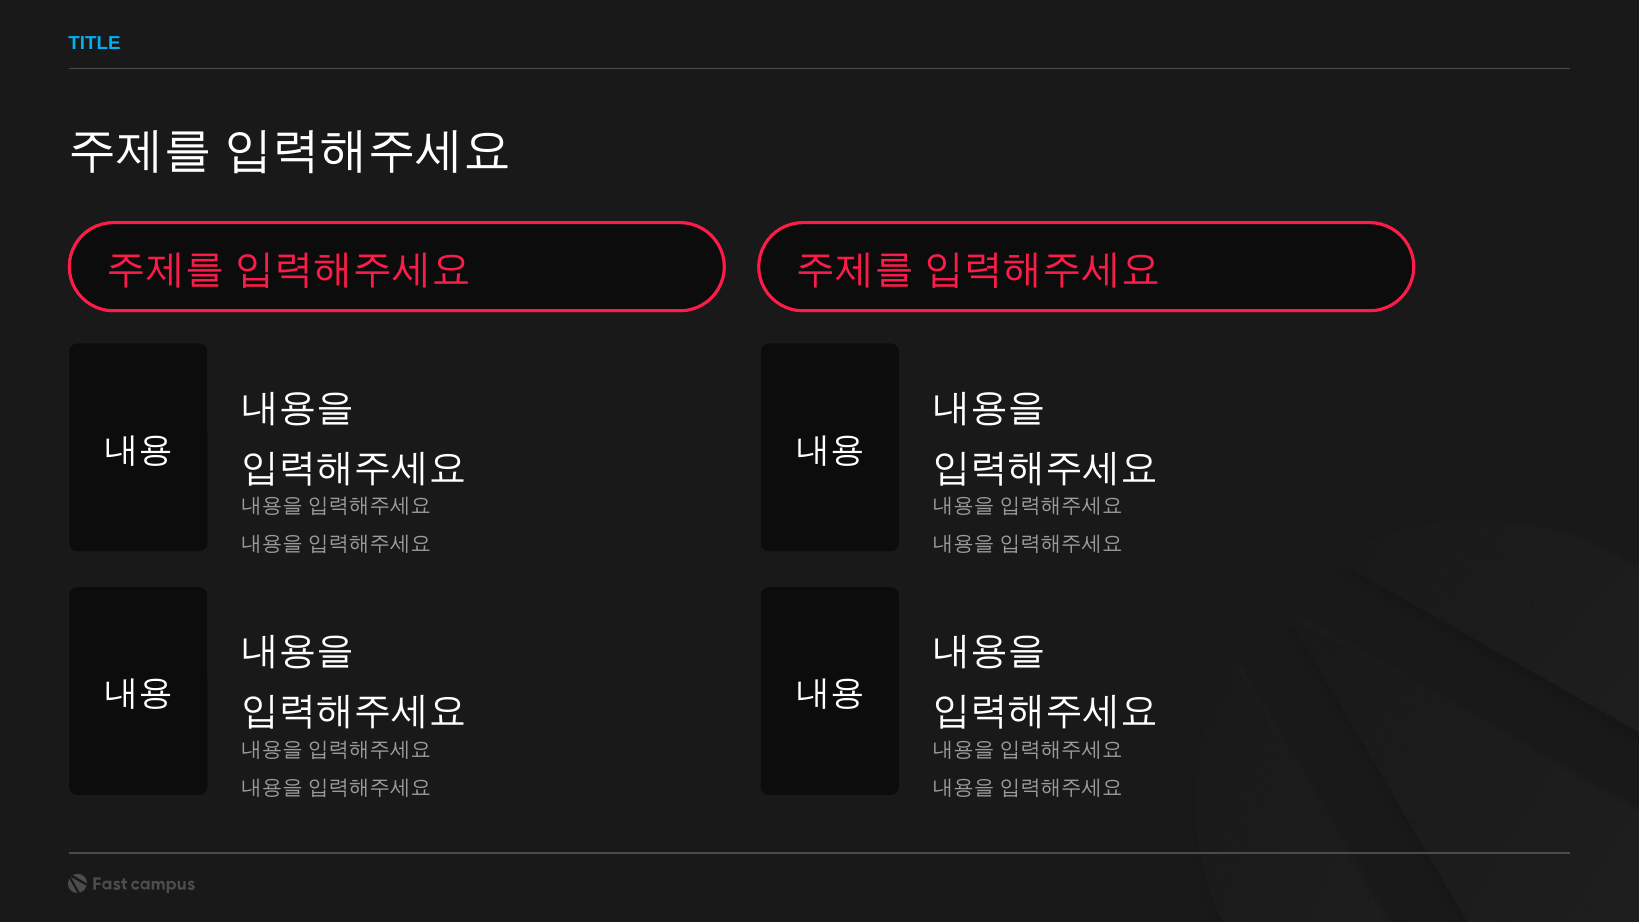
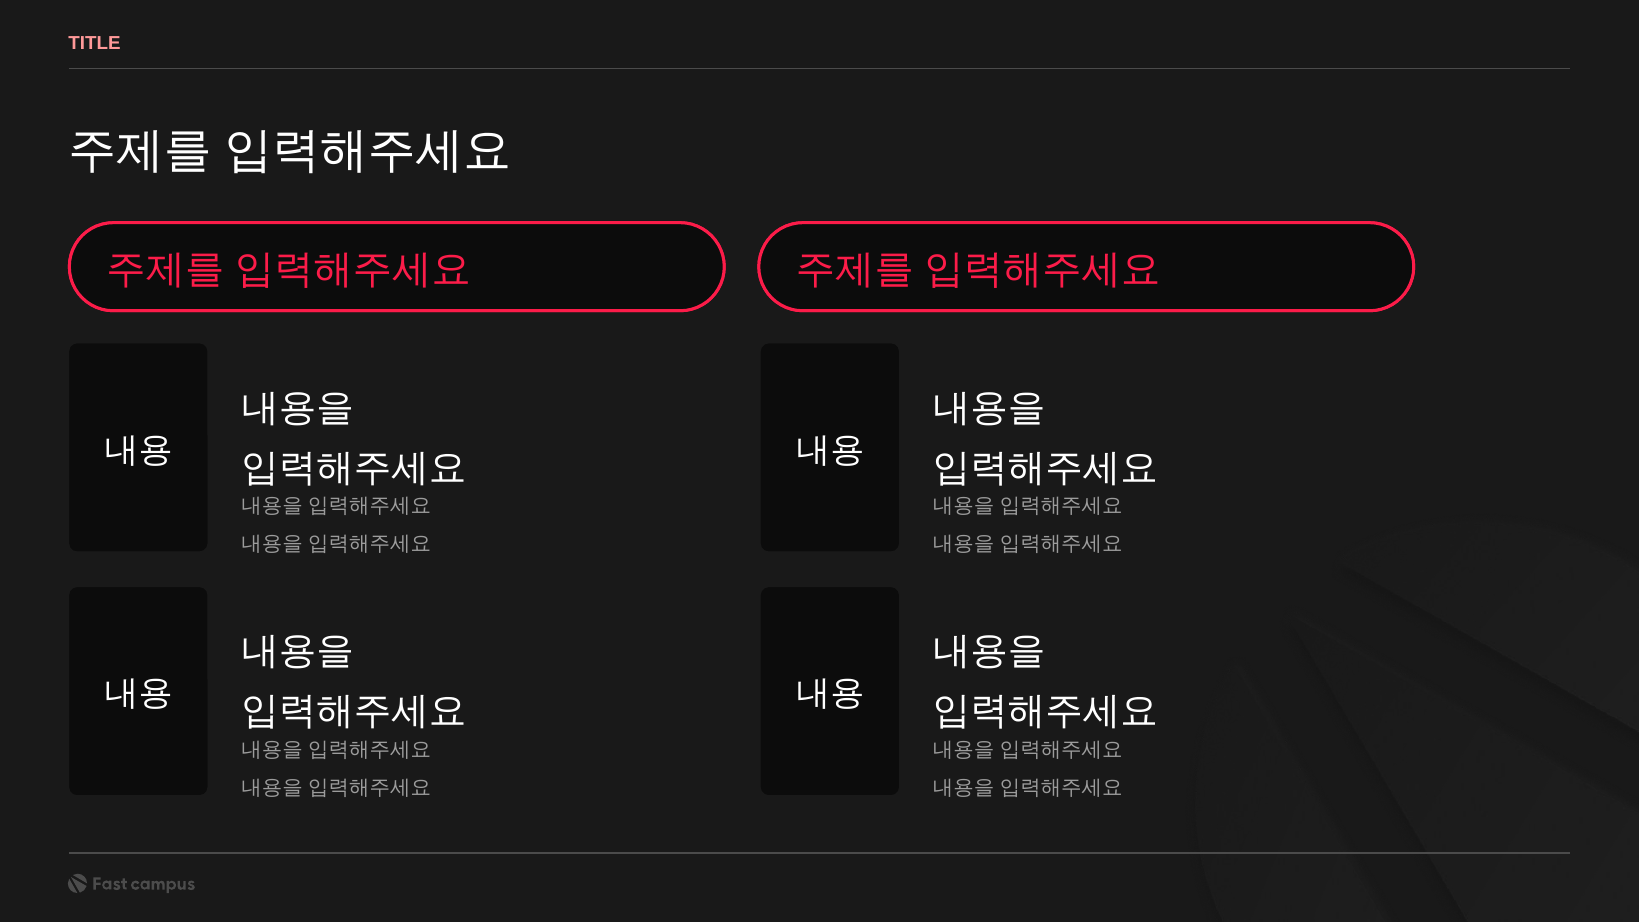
TITLE colour: light blue -> pink (95, 43)
